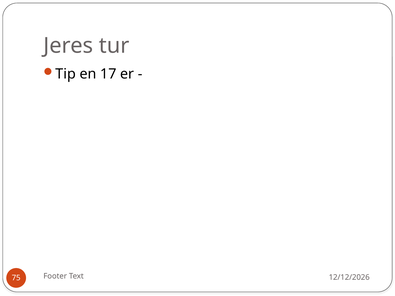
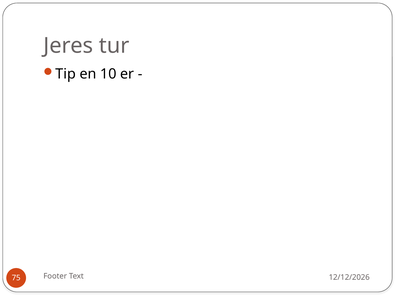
17: 17 -> 10 (108, 74)
